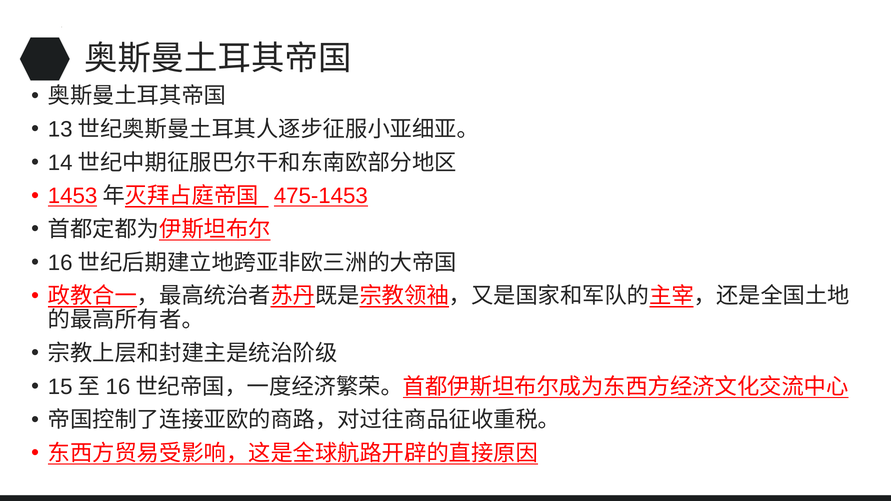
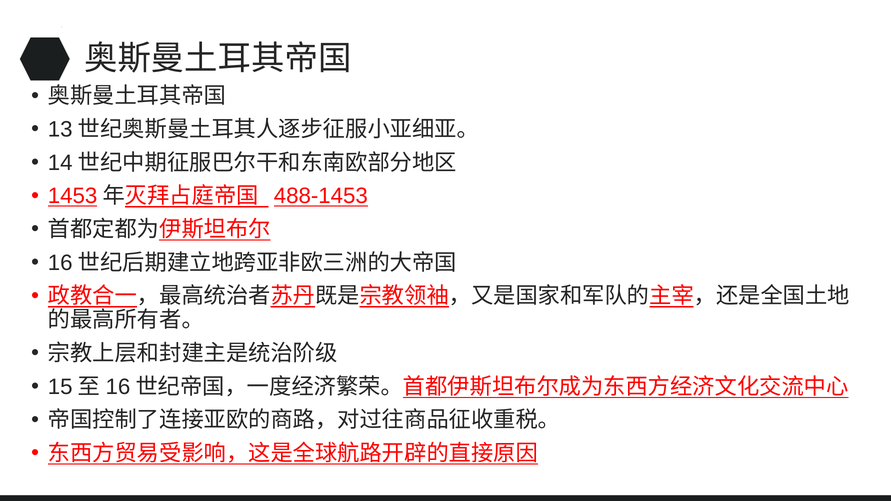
475-1453: 475-1453 -> 488-1453 (321, 196)
